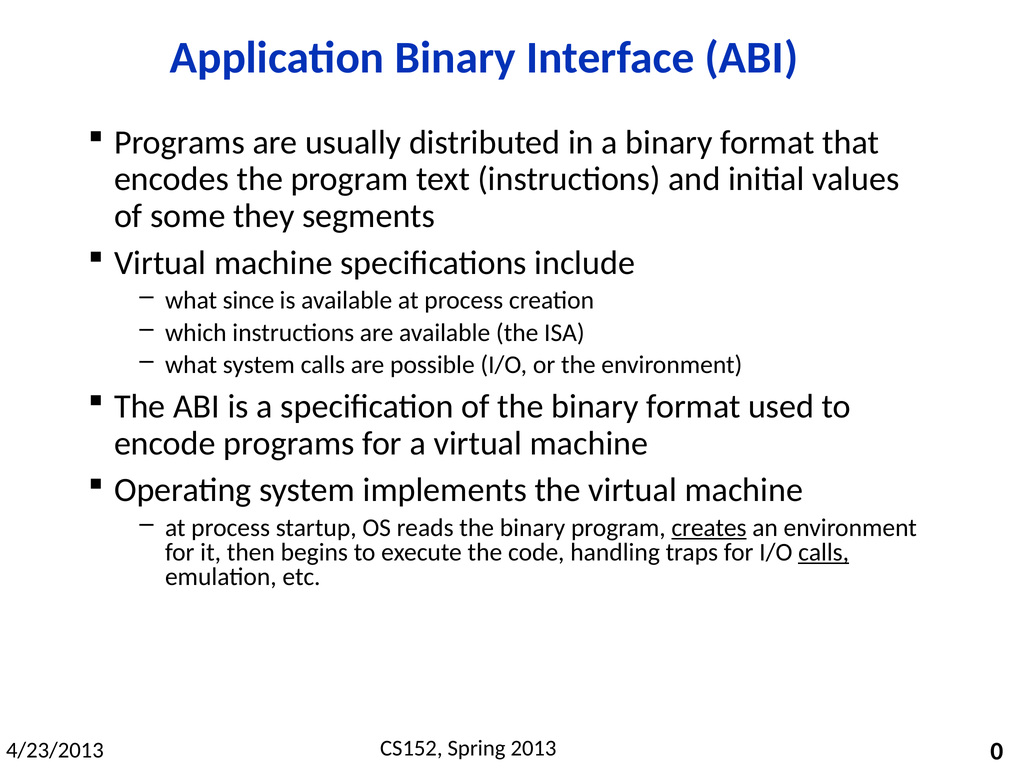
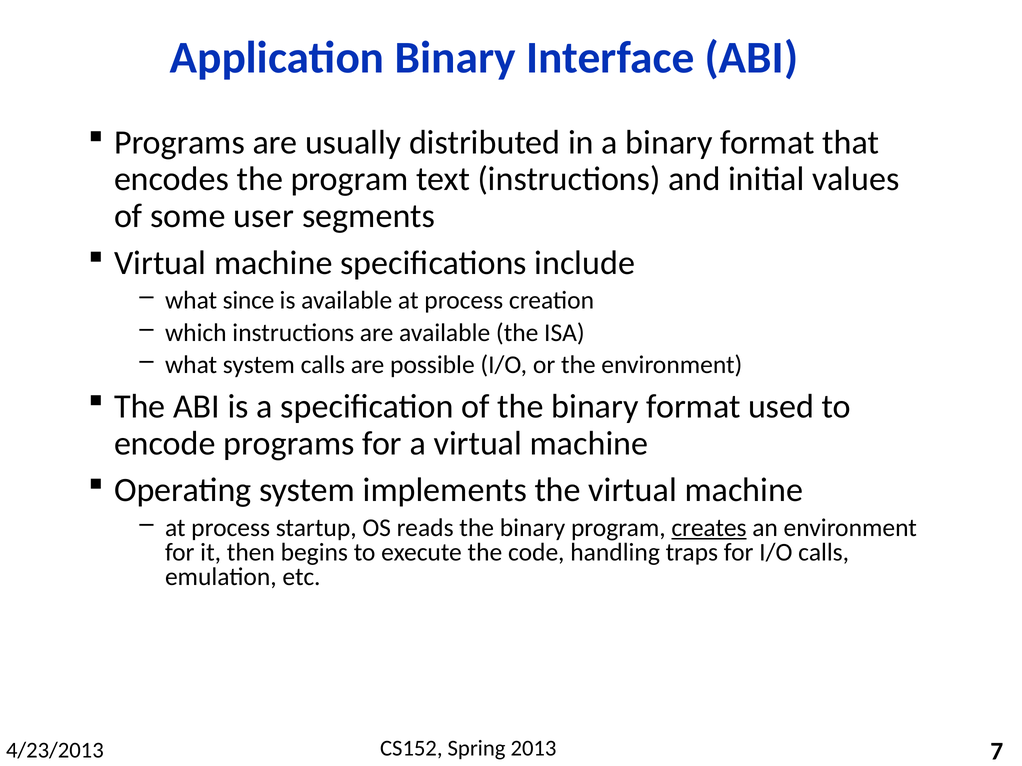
they: they -> user (264, 216)
calls underline: present -> none (824, 553)
0: 0 -> 7 (997, 752)
